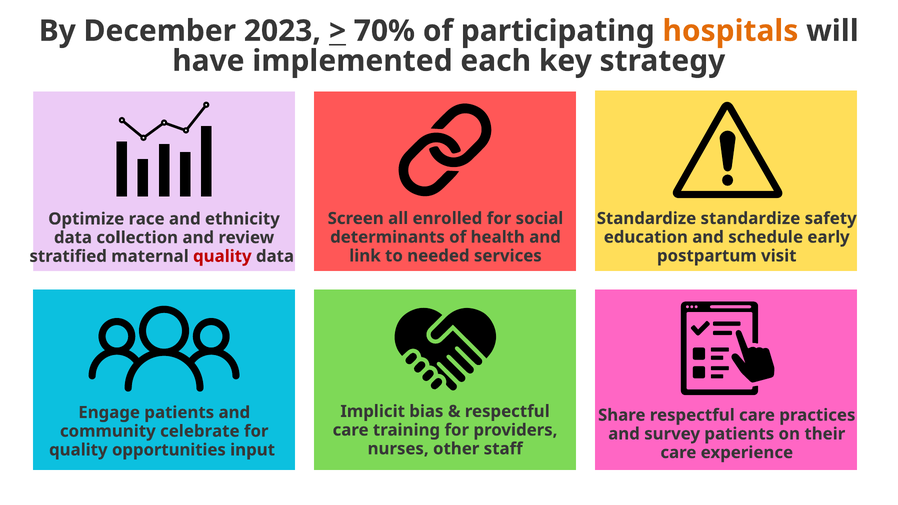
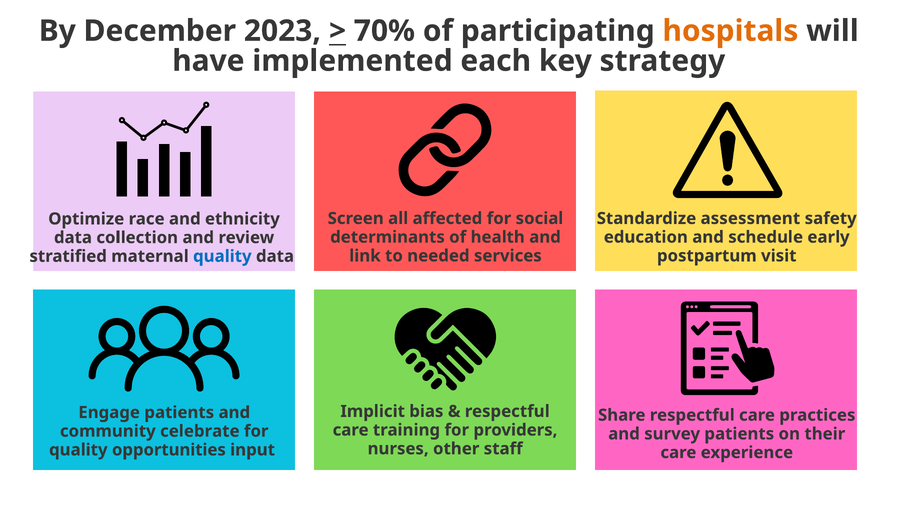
enrolled: enrolled -> affected (447, 218)
Standardize standardize: standardize -> assessment (750, 218)
quality colour: red -> blue (222, 256)
